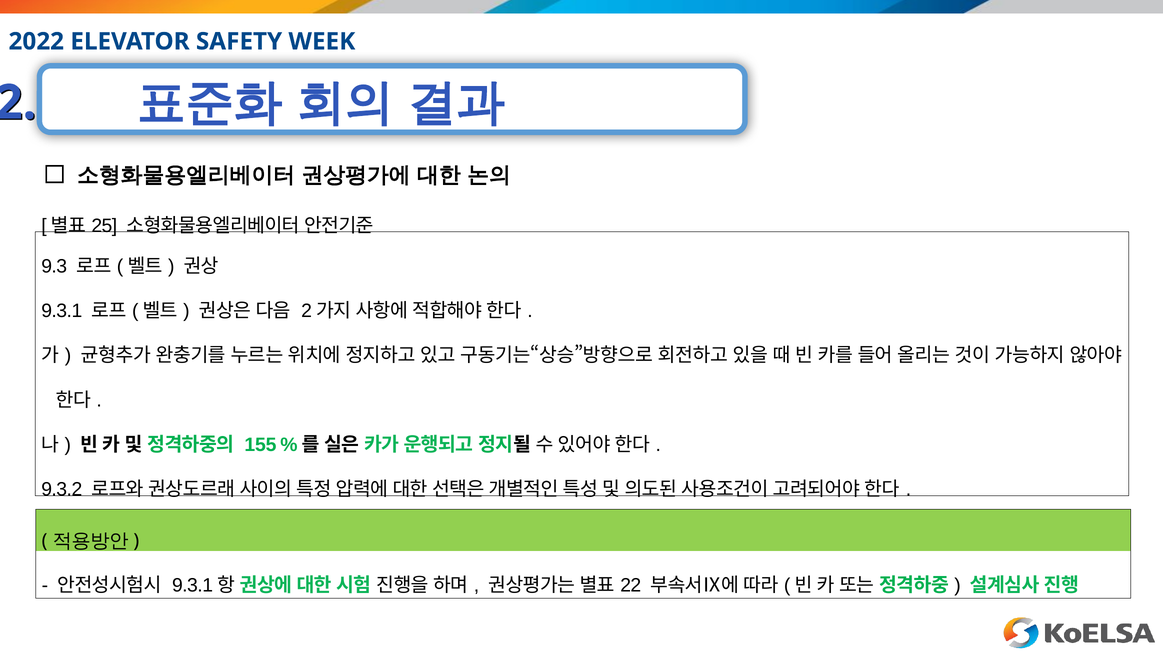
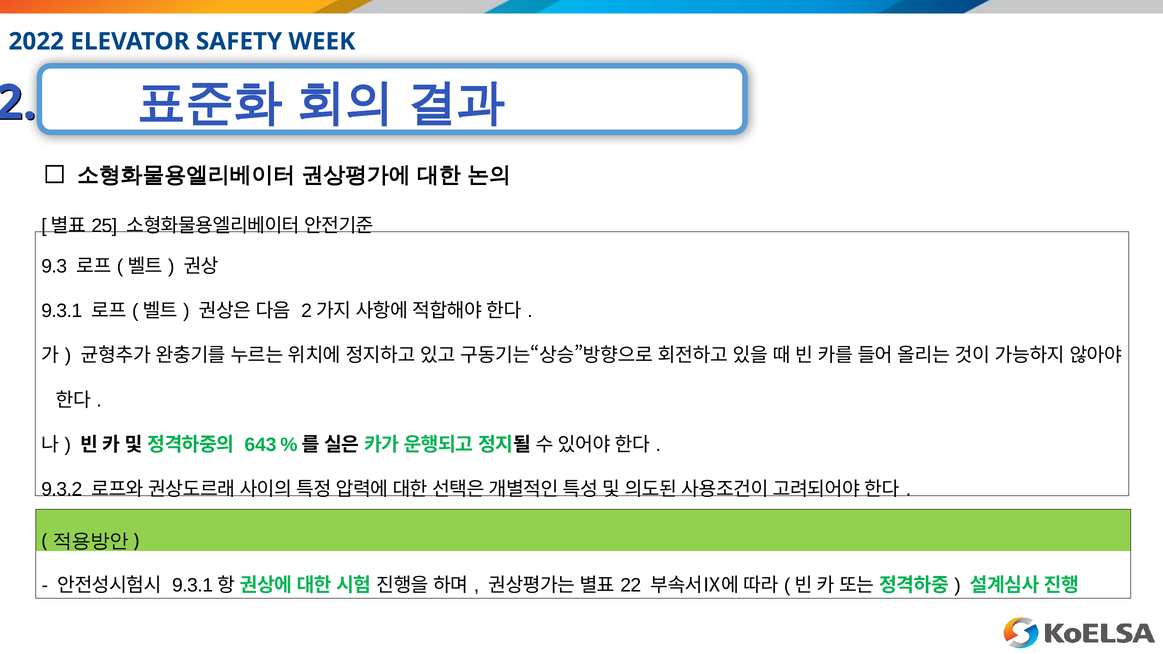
155: 155 -> 643 (260, 445)
